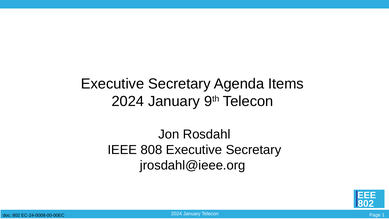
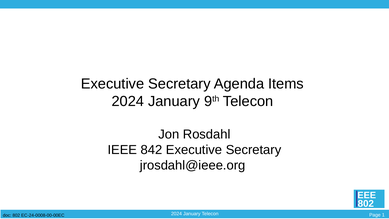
808: 808 -> 842 (151, 150)
